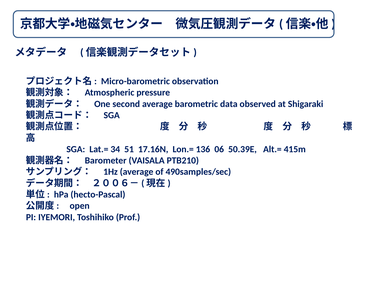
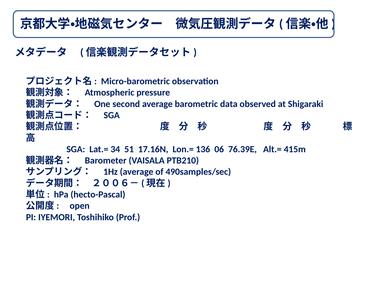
50.39E: 50.39E -> 76.39E (242, 149)
